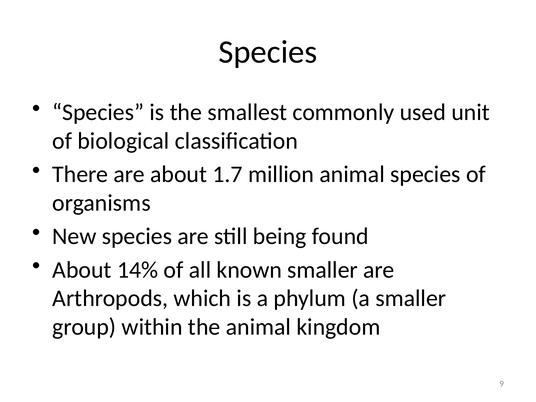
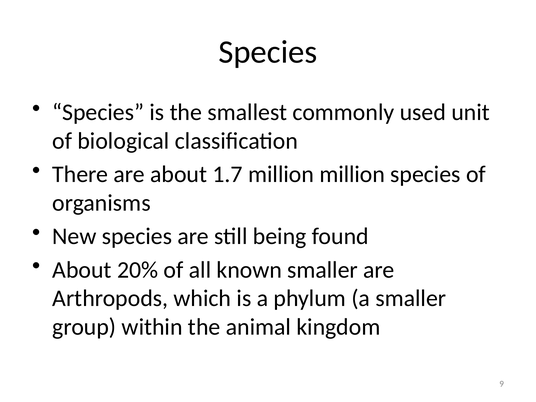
million animal: animal -> million (352, 174)
14%: 14% -> 20% (138, 270)
